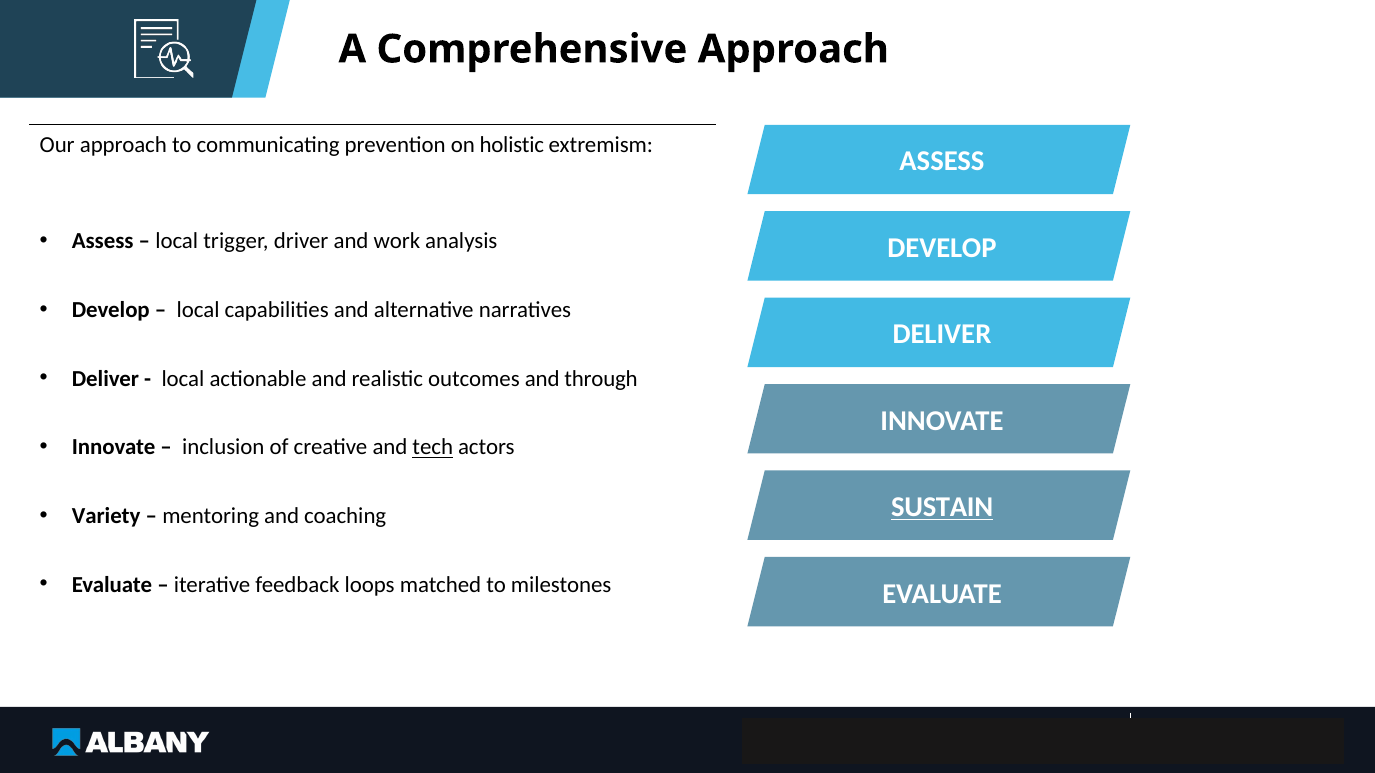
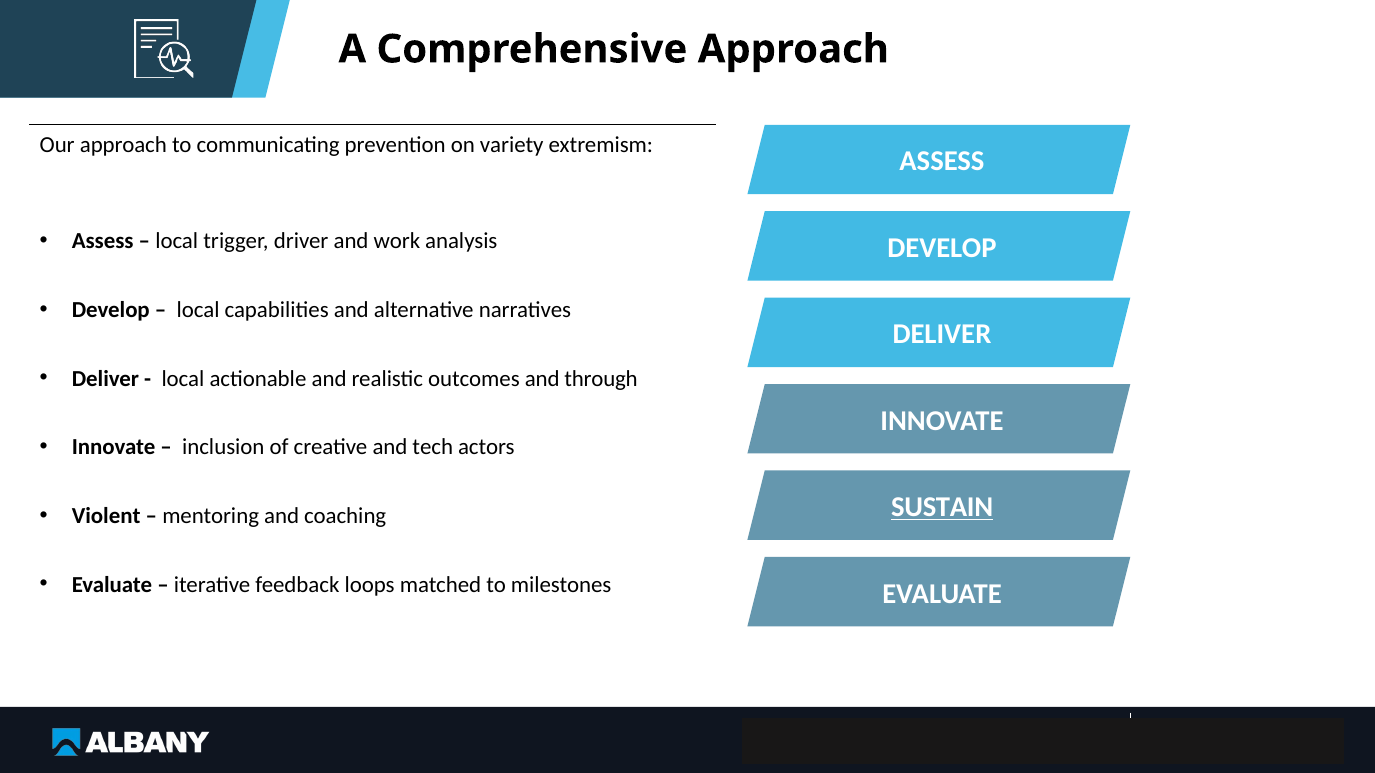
holistic: holistic -> variety (512, 145)
tech underline: present -> none (433, 448)
Variety: Variety -> Violent (106, 516)
